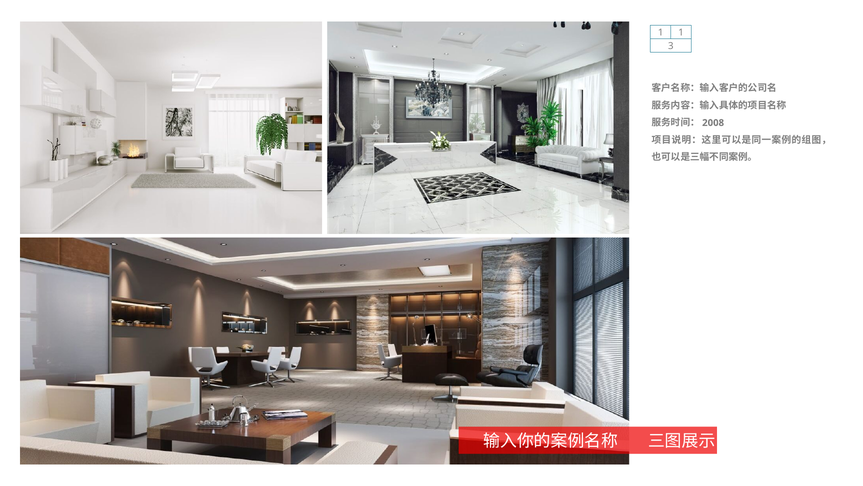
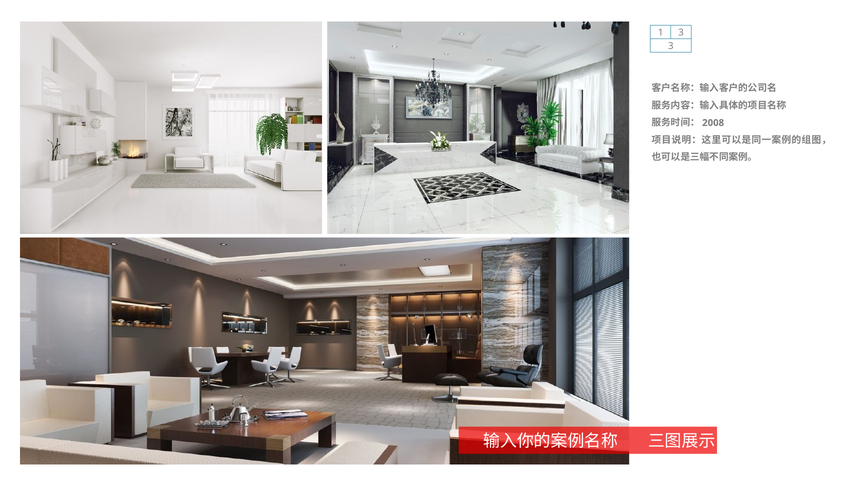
1 1: 1 -> 3 (681, 33)
